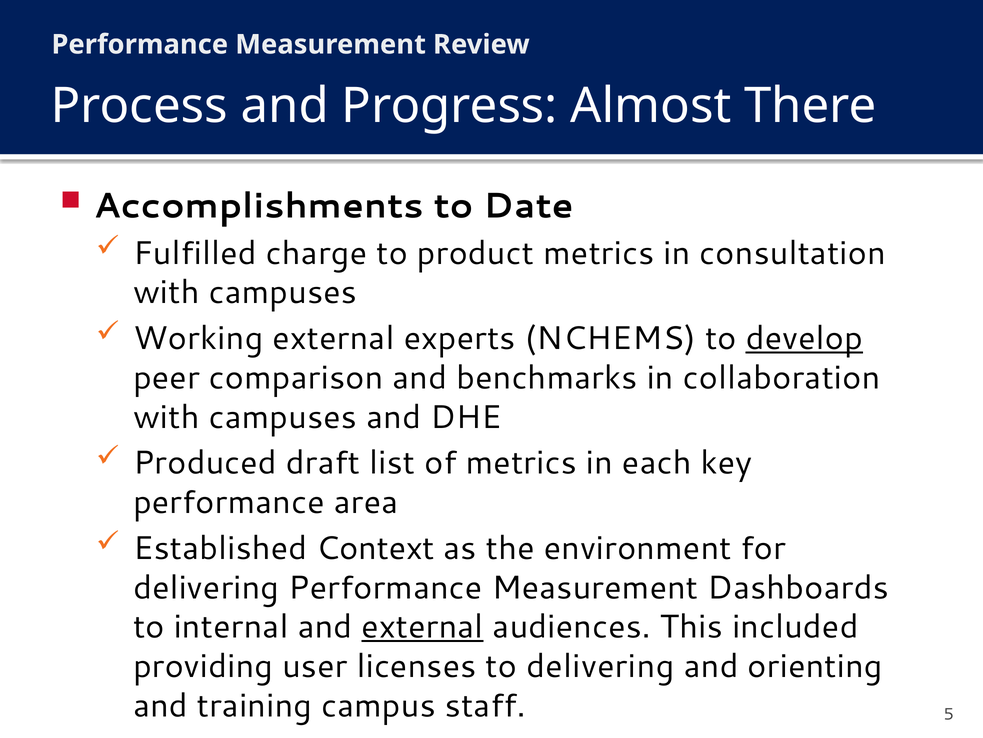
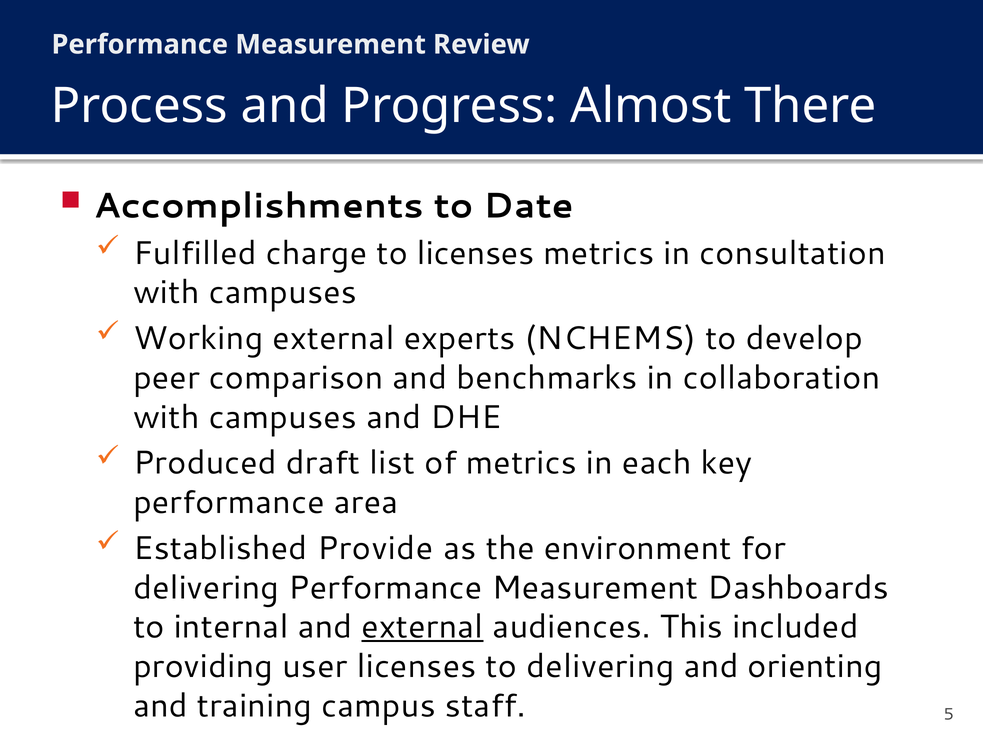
to product: product -> licenses (476, 253)
develop underline: present -> none (804, 338)
Context: Context -> Provide (375, 548)
